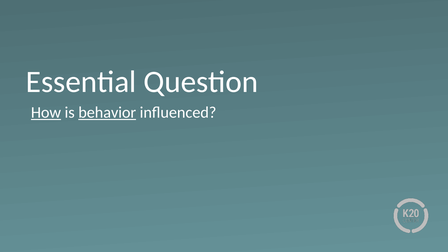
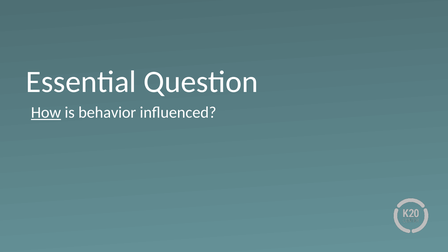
behavior underline: present -> none (107, 113)
